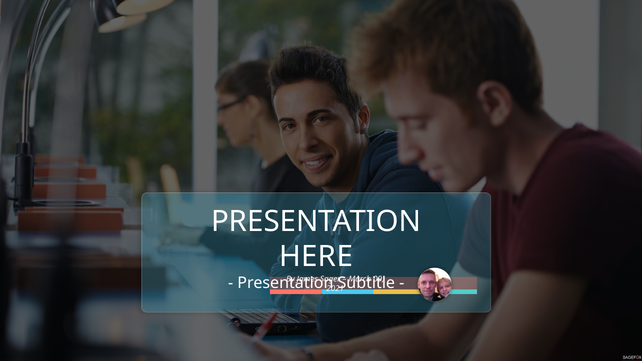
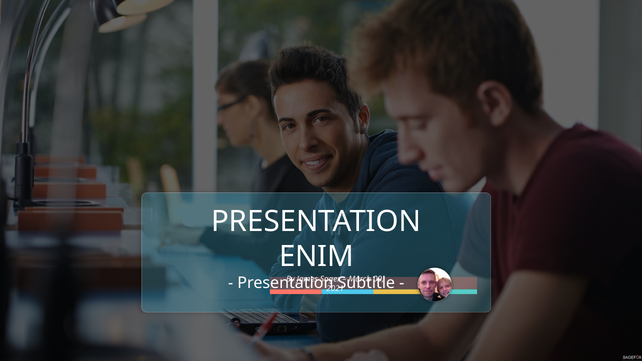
HERE: HERE -> ENIM (316, 257)
